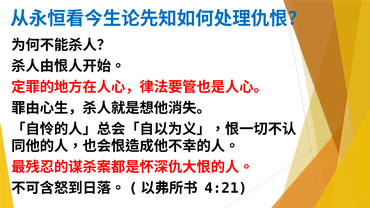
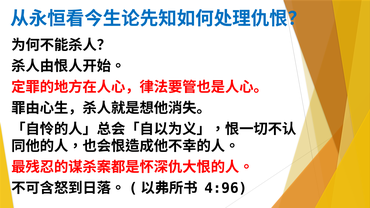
4:21: 4:21 -> 4:96 (226, 188)
